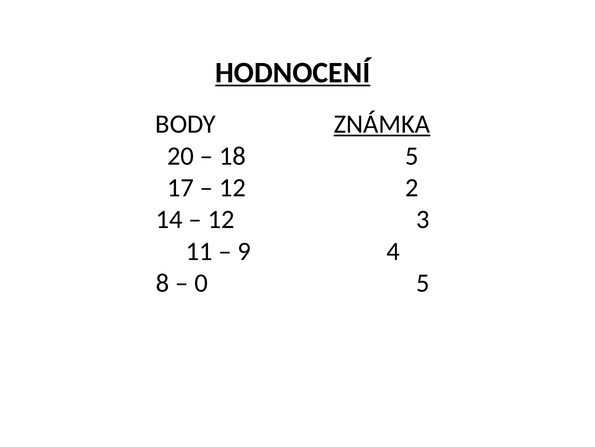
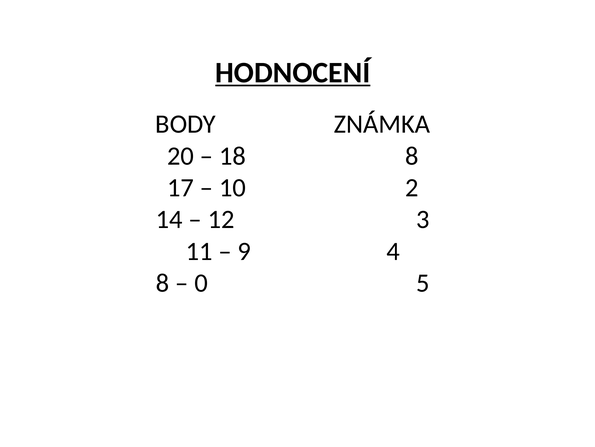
ZNÁMKA underline: present -> none (382, 124)
18 5: 5 -> 8 (412, 156)
12: 12 -> 10 (232, 187)
